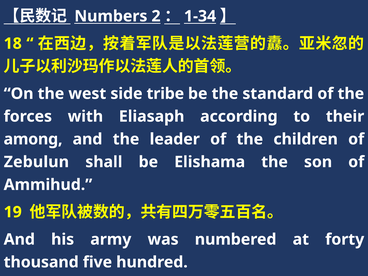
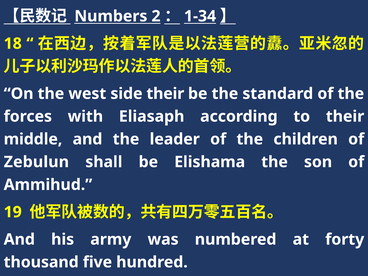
side tribe: tribe -> their (165, 94)
among: among -> middle (33, 139)
